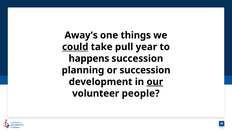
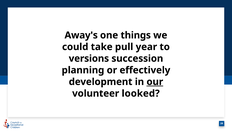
could underline: present -> none (75, 47)
happens: happens -> versions (89, 58)
or succession: succession -> effectively (145, 70)
people: people -> looked (141, 93)
